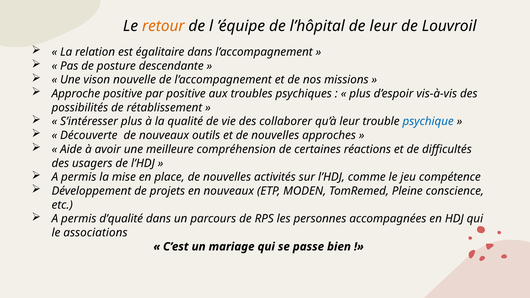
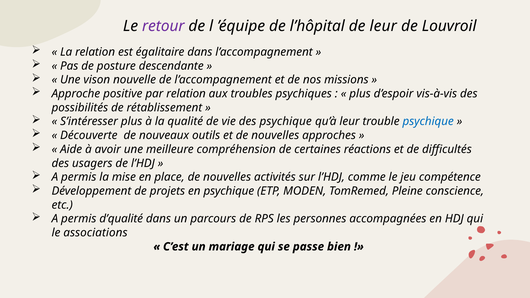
retour colour: orange -> purple (163, 26)
par positive: positive -> relation (186, 94)
des collaborer: collaborer -> psychique (286, 122)
en nouveaux: nouveaux -> psychique (229, 191)
